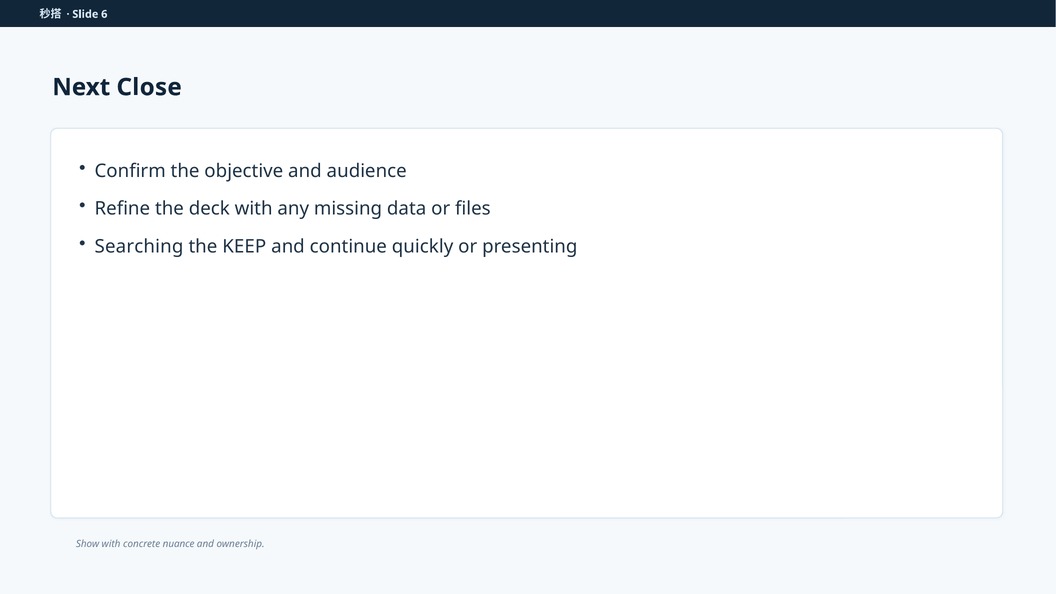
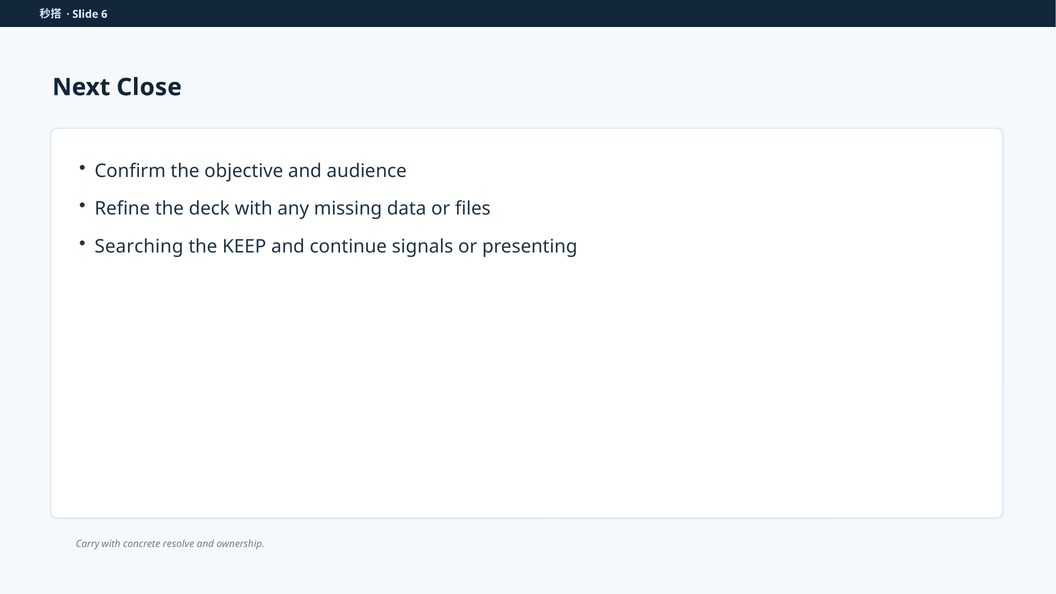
quickly: quickly -> signals (423, 247)
Show: Show -> Carry (88, 544)
nuance: nuance -> resolve (179, 544)
